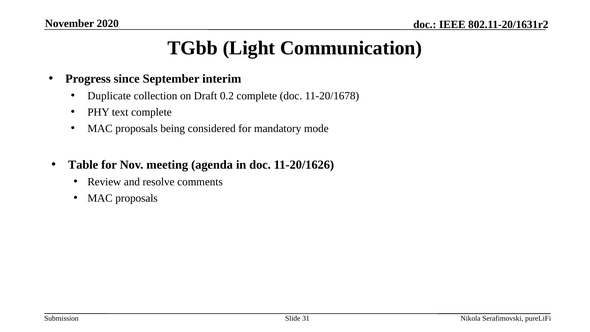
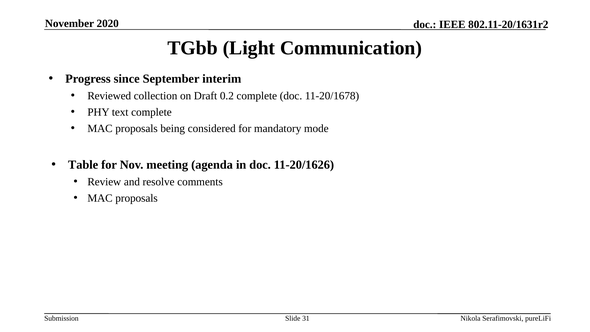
Duplicate: Duplicate -> Reviewed (109, 96)
